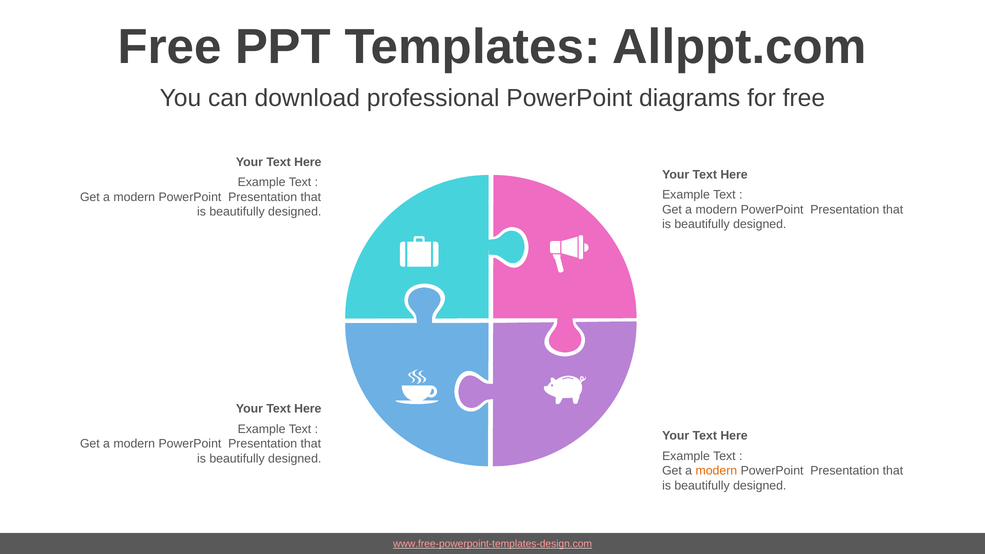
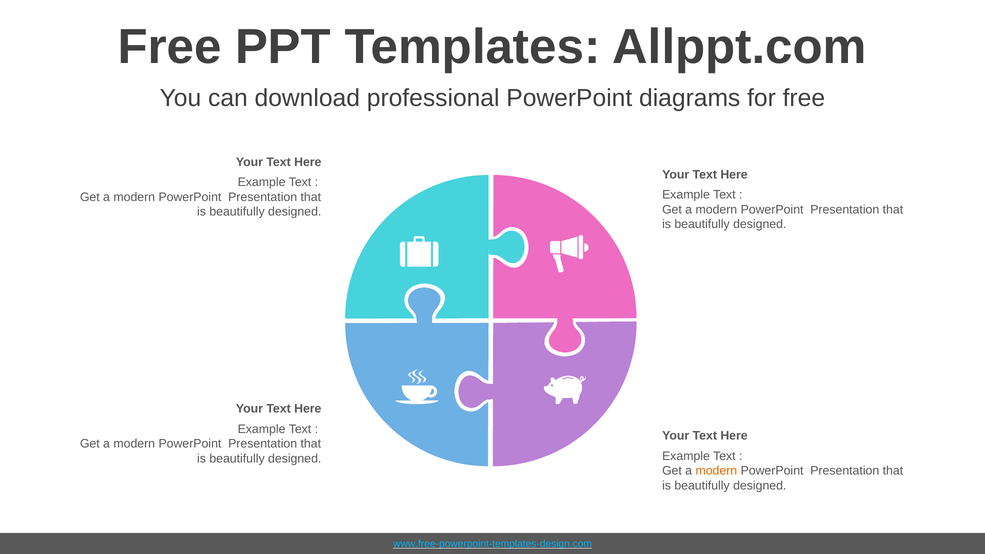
www.free-powerpoint-templates-design.com colour: pink -> light blue (493, 544)
